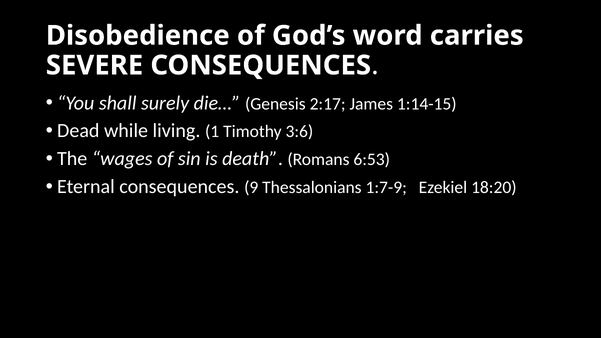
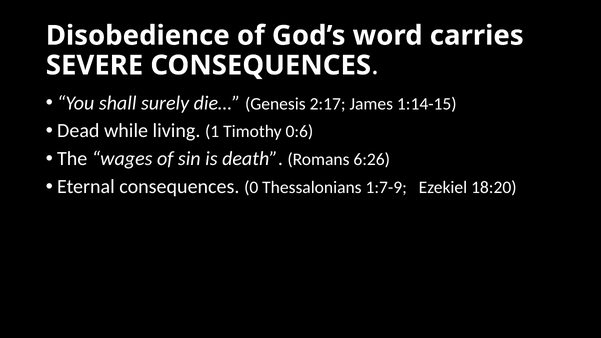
3:6: 3:6 -> 0:6 (299, 132)
6:53: 6:53 -> 6:26 (372, 160)
9: 9 -> 0 (251, 188)
